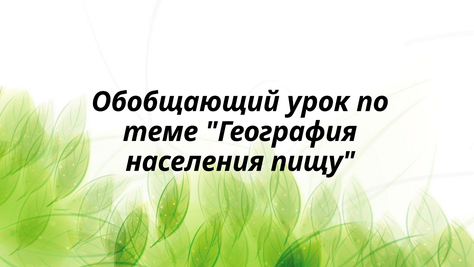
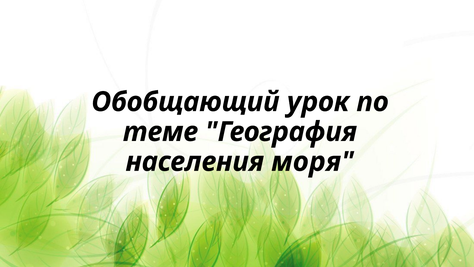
пищу: пищу -> моря (313, 162)
